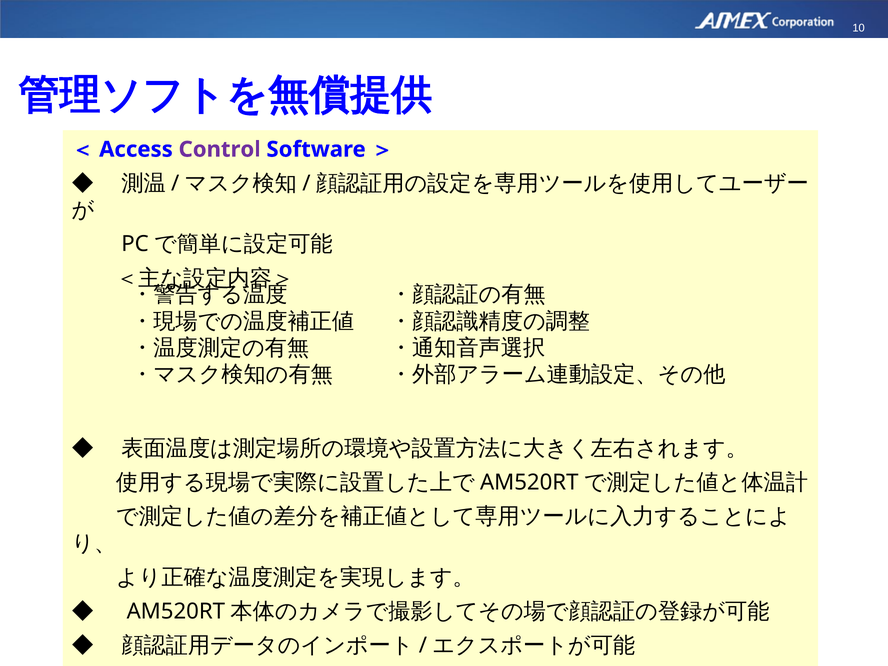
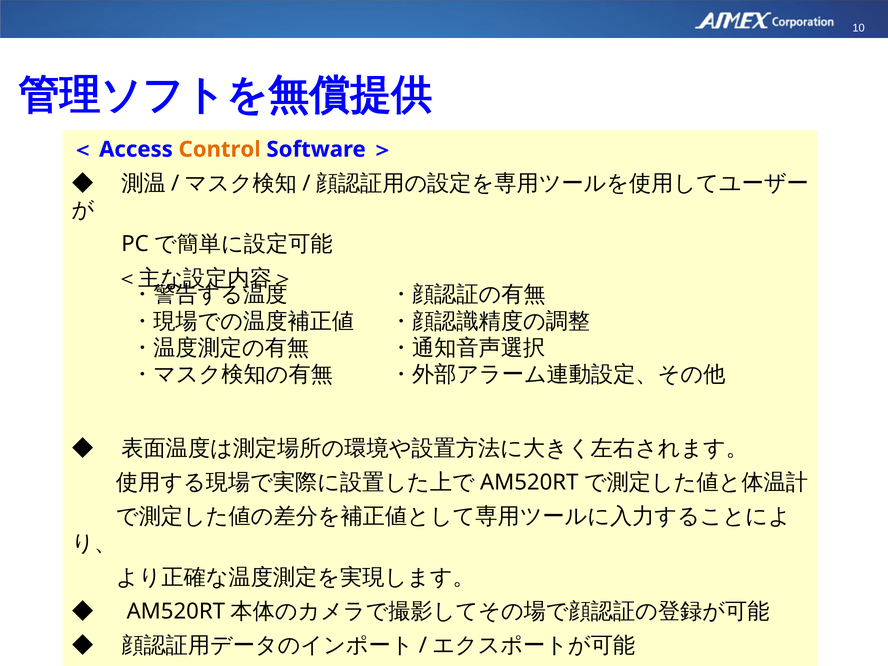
Control colour: purple -> orange (220, 149)
